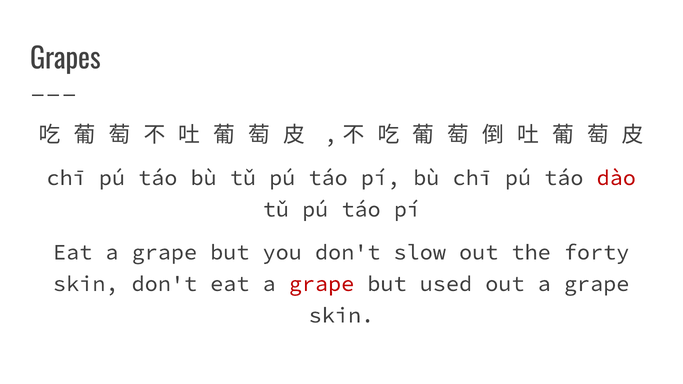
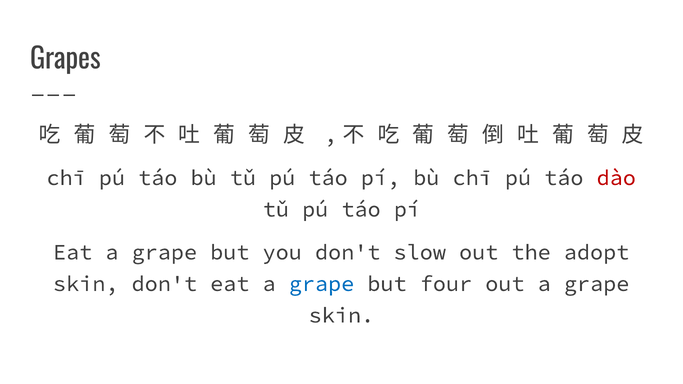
forty: forty -> adopt (597, 252)
grape colour: red -> blue (322, 284)
used: used -> four (446, 284)
